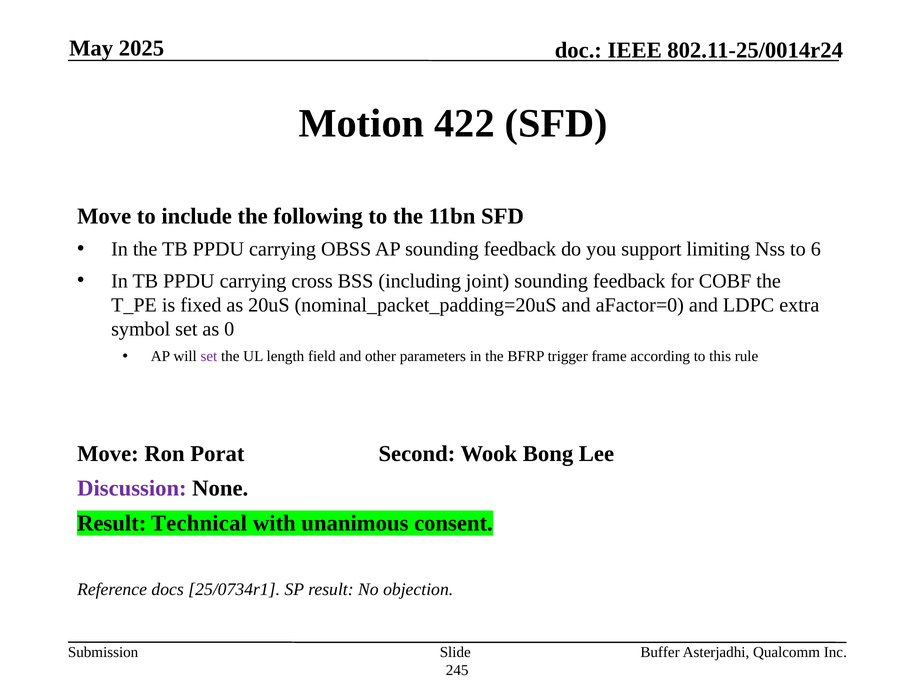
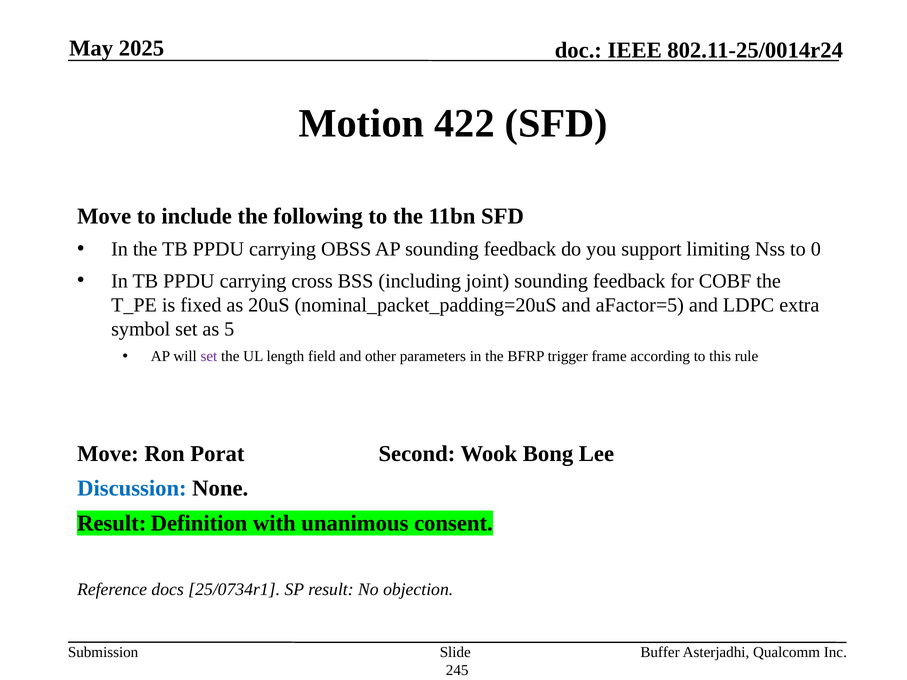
6: 6 -> 0 (816, 249)
aFactor=0: aFactor=0 -> aFactor=5 (640, 305)
0: 0 -> 5 (229, 329)
Discussion colour: purple -> blue (132, 489)
Technical: Technical -> Definition (199, 523)
